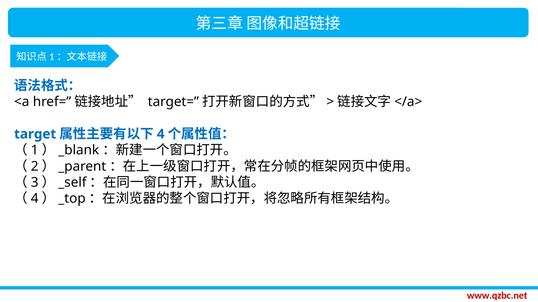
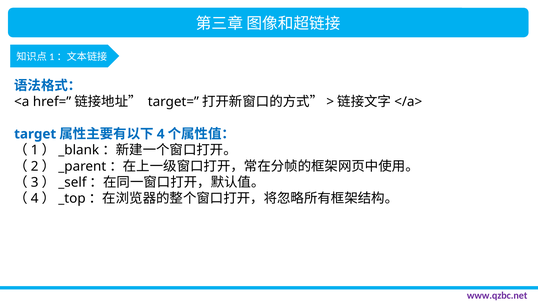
www.qzbc.net colour: red -> purple (497, 296)
